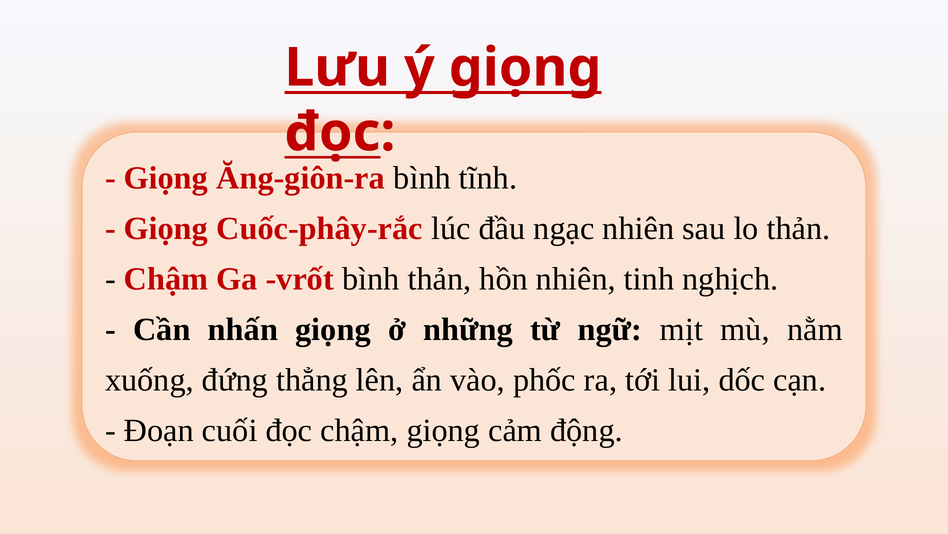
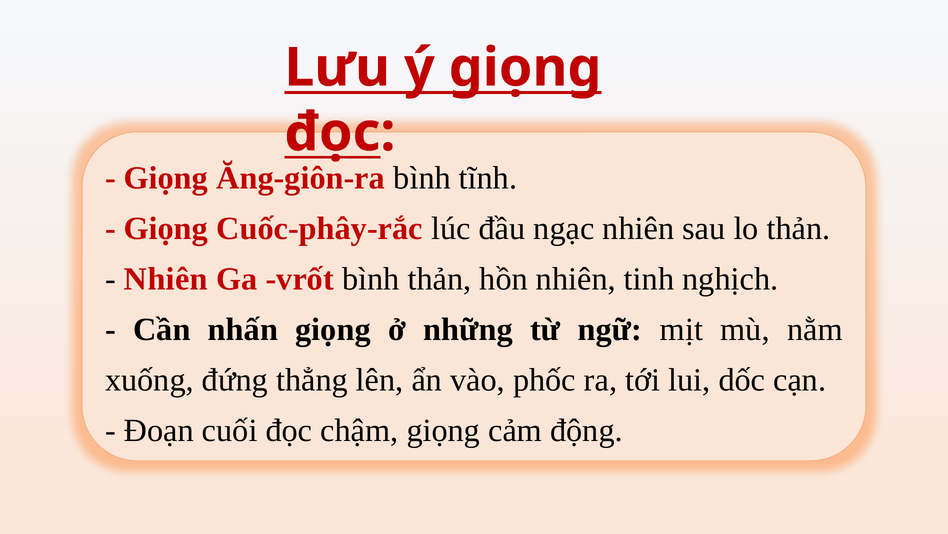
Chậm: Chậm -> Nhiên (166, 279)
